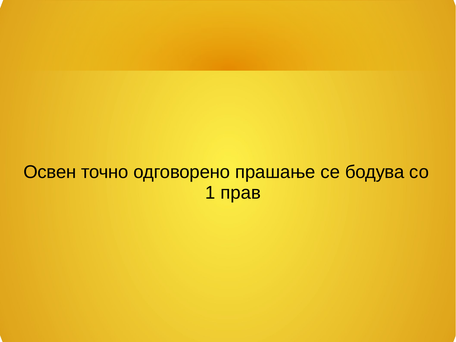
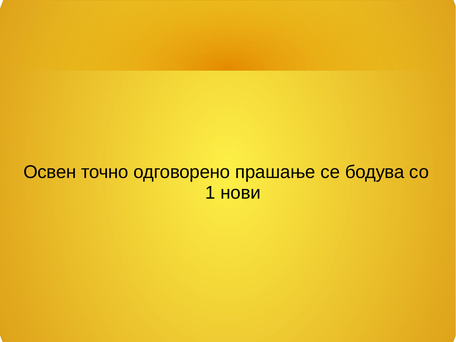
прав: прав -> нови (241, 193)
